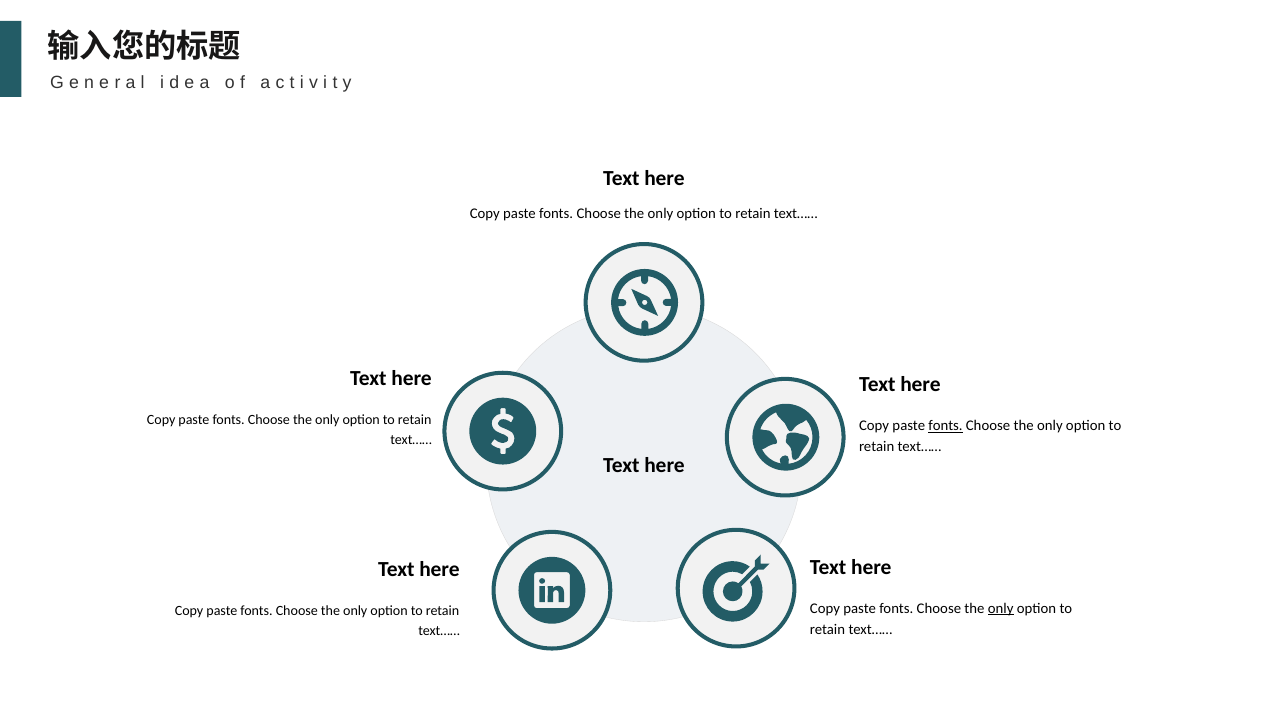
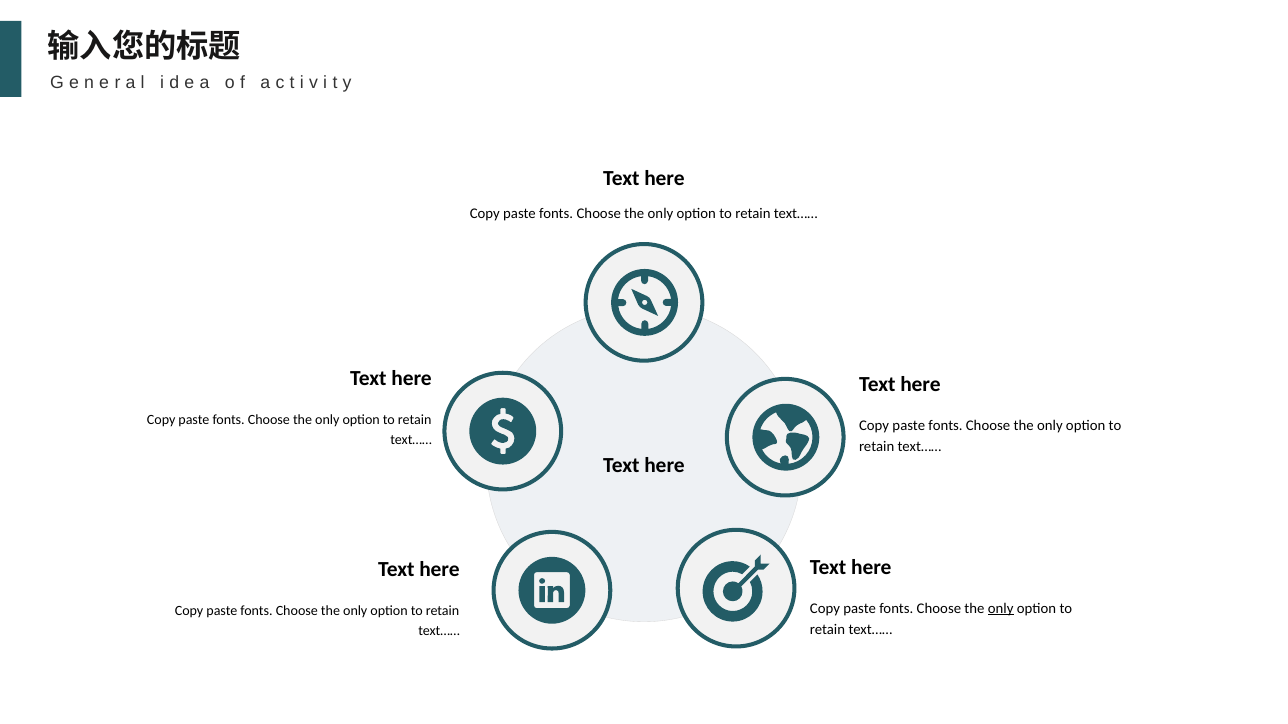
fonts underline: present -> none (946, 426)
